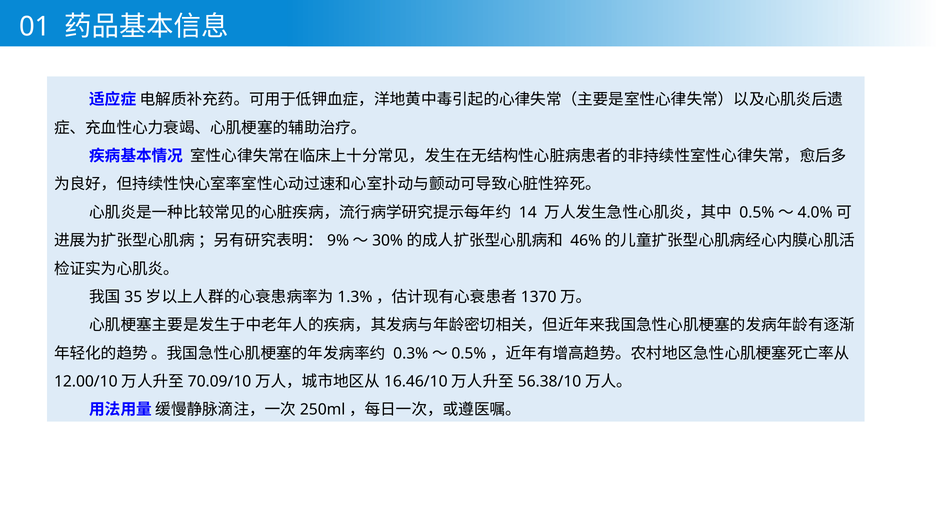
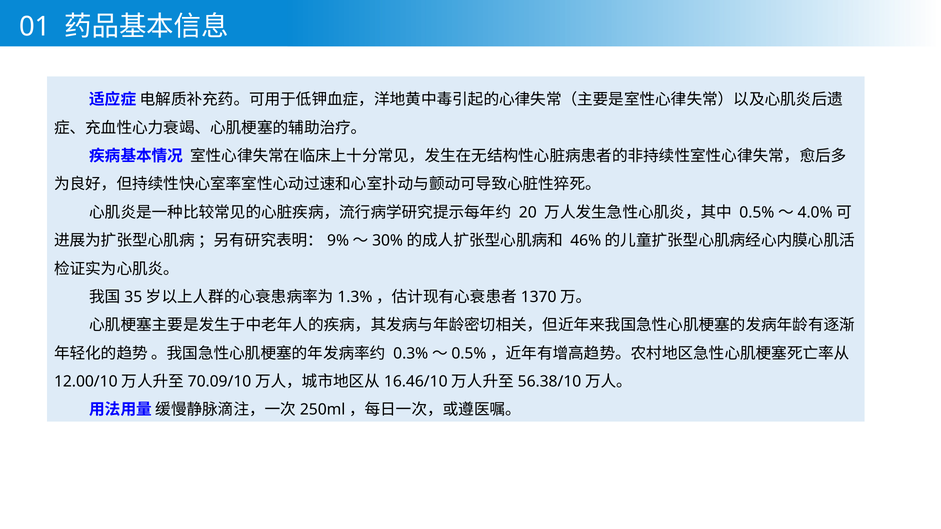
14: 14 -> 20 (528, 213)
